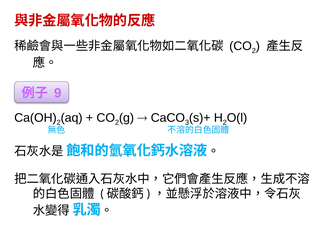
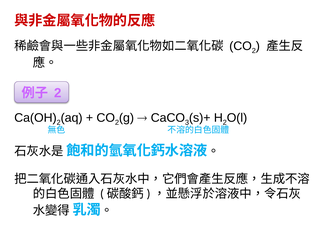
9: 9 -> 2 (58, 93)
